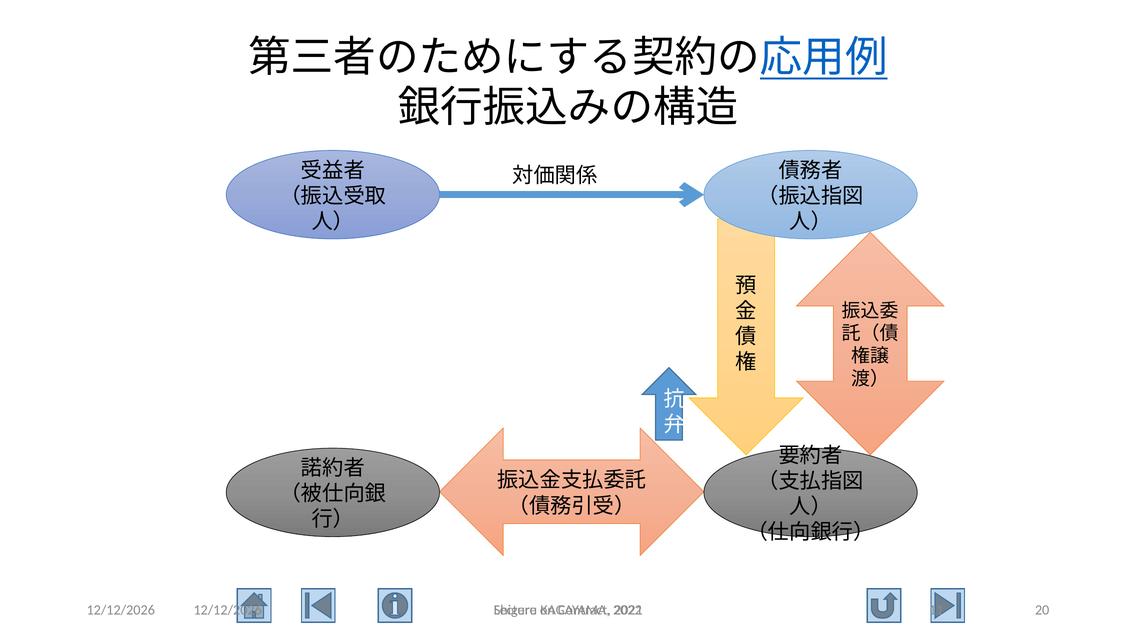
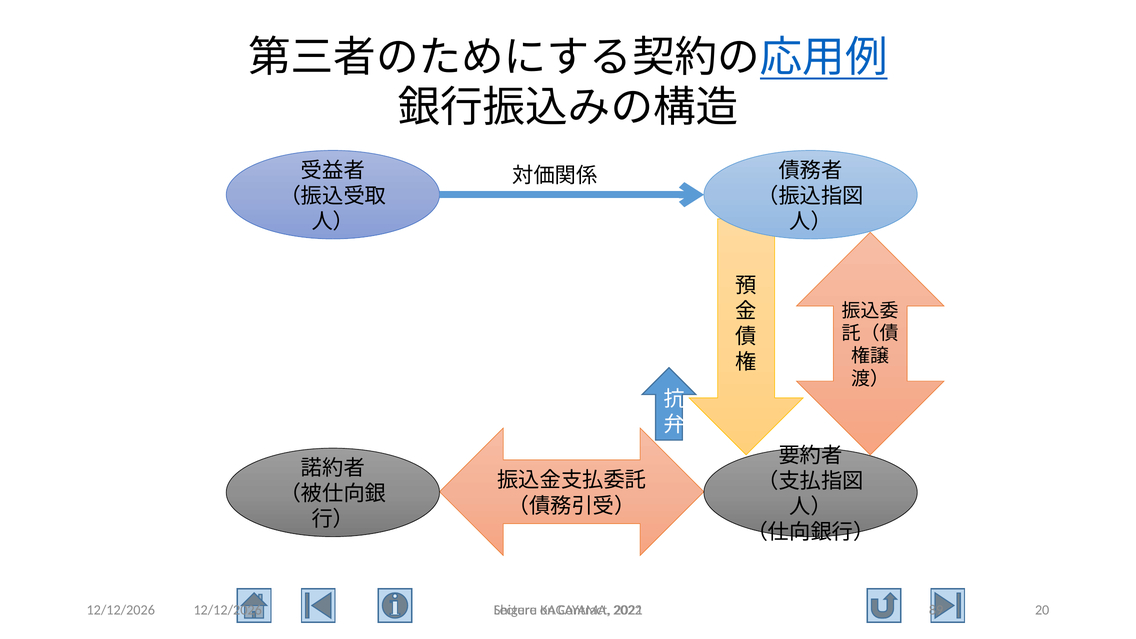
11: 11 -> 89 (936, 610)
